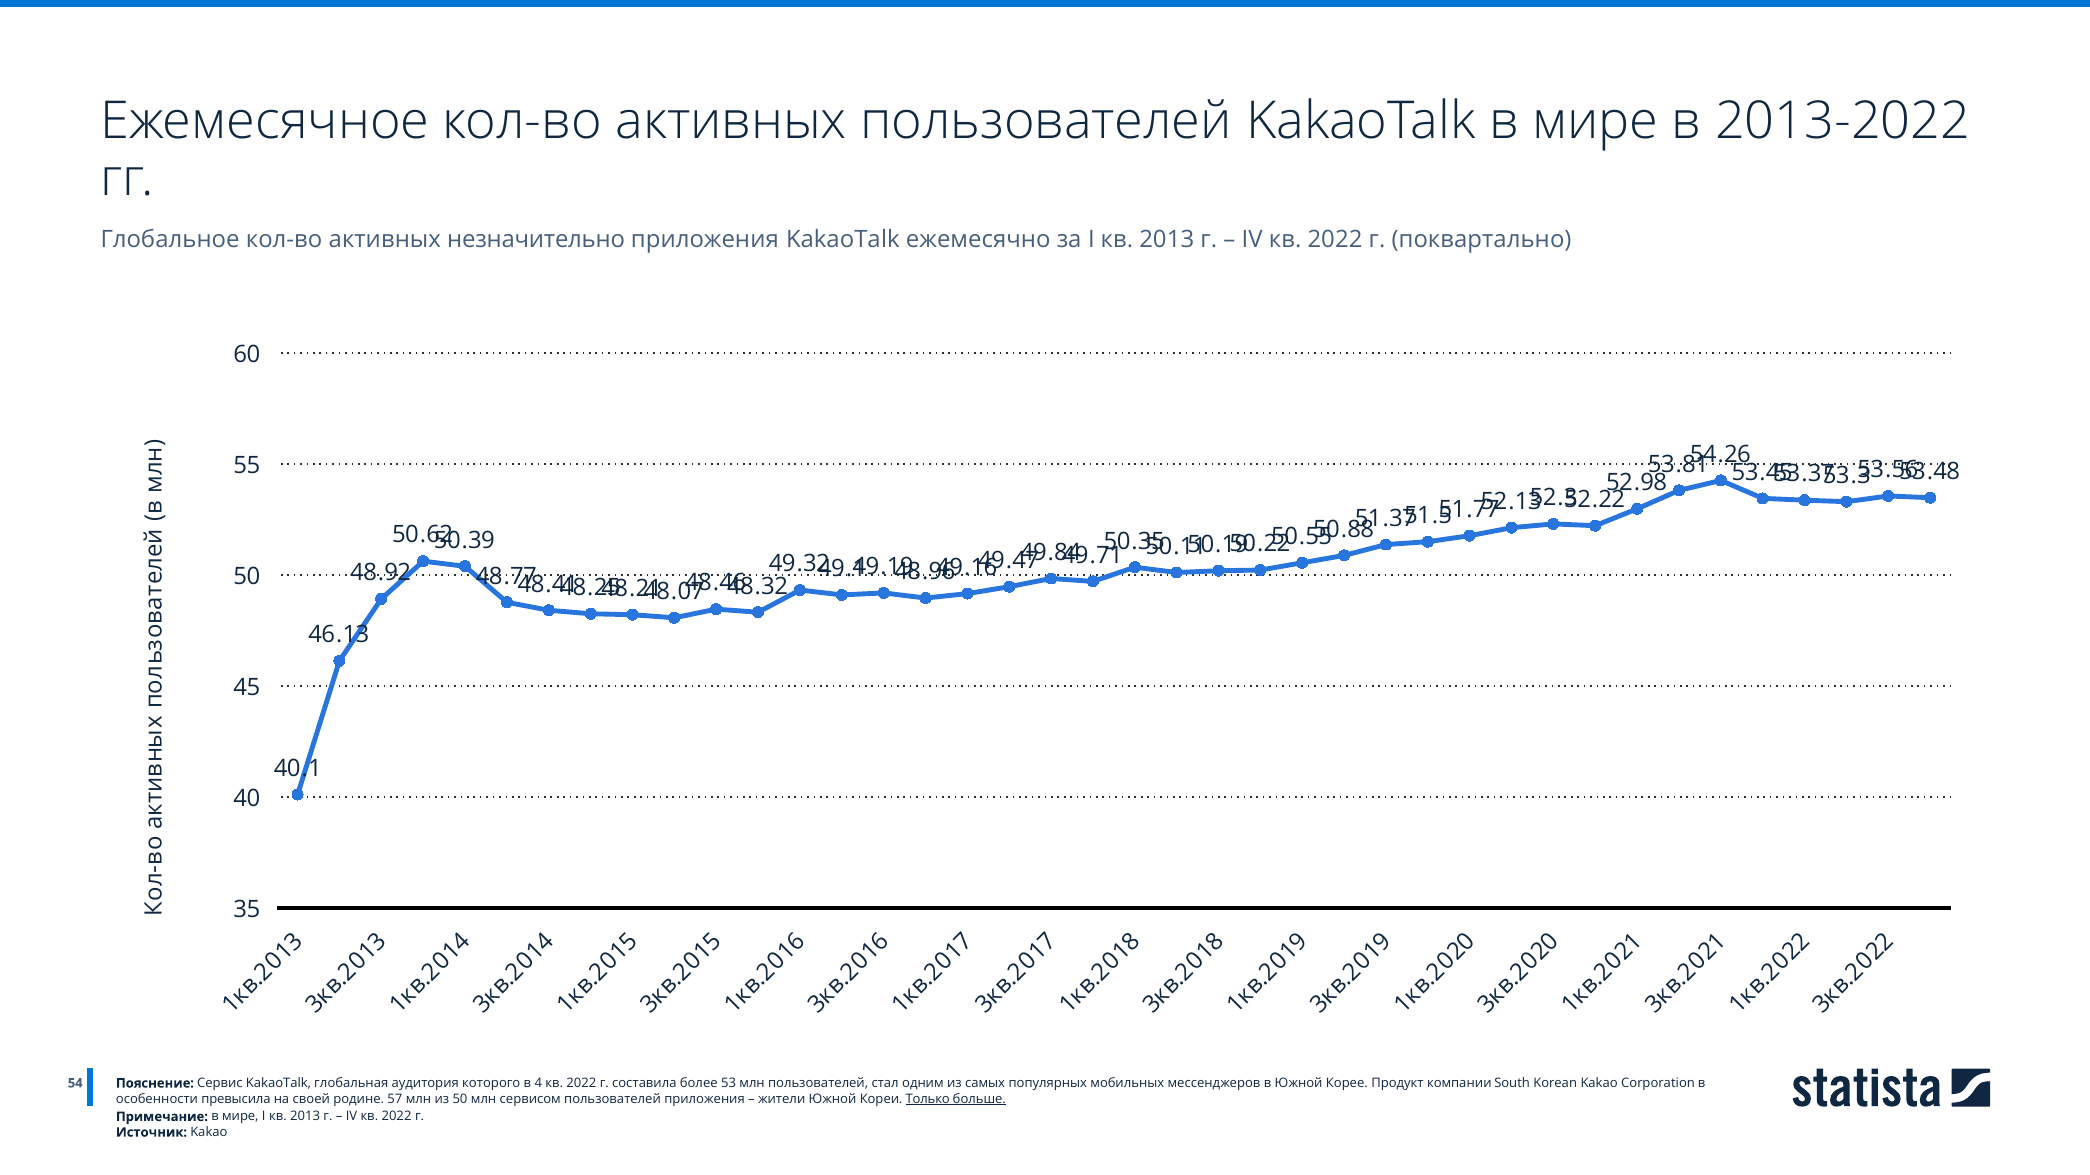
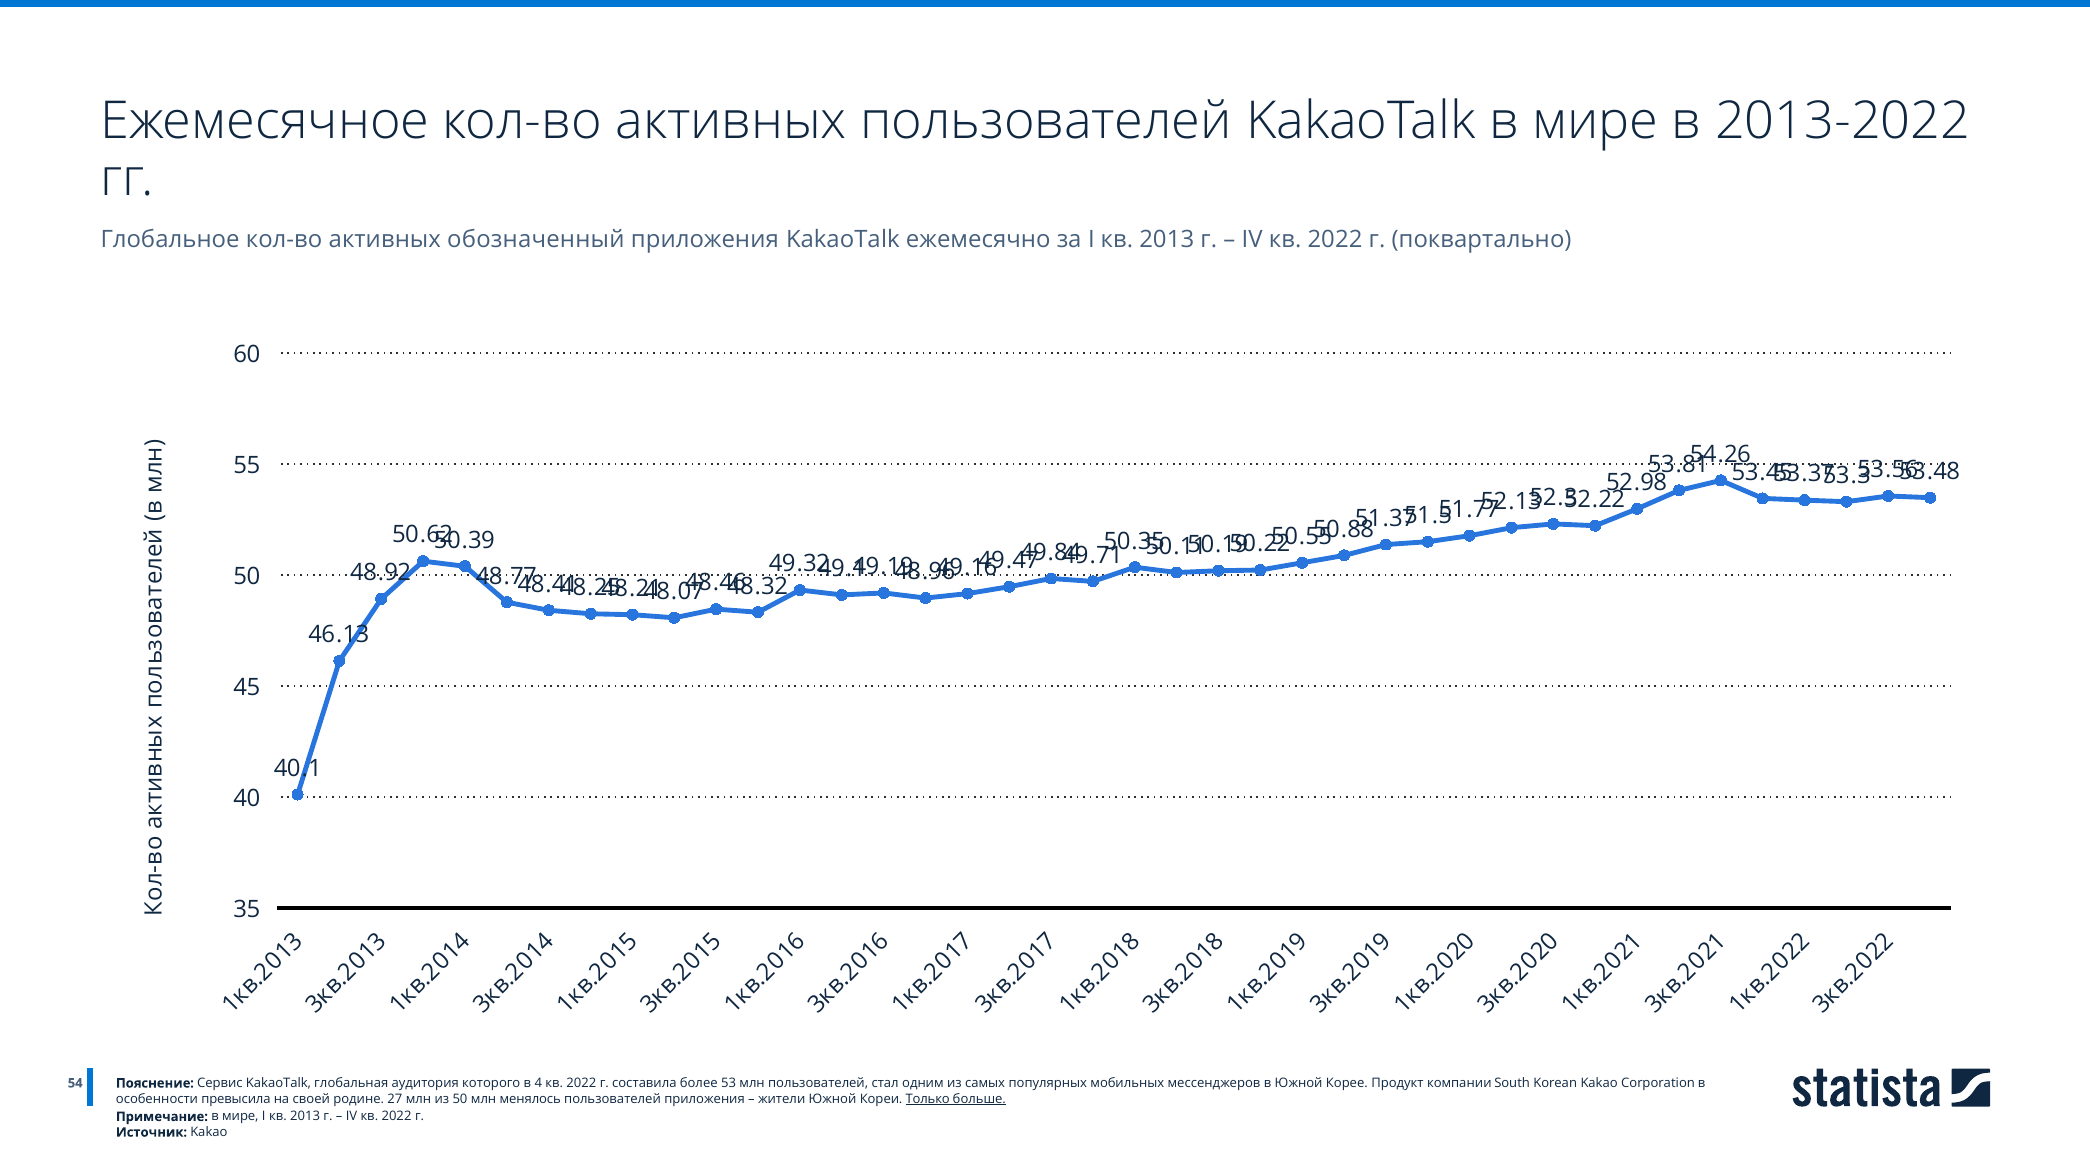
незначительно: незначительно -> обозначенный (536, 240)
57: 57 -> 27 (395, 1099)
сервисом: сервисом -> менялось (530, 1099)
